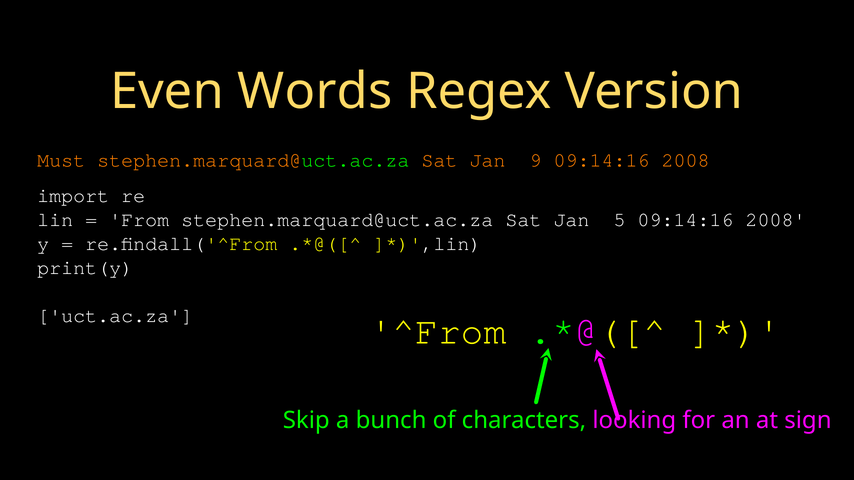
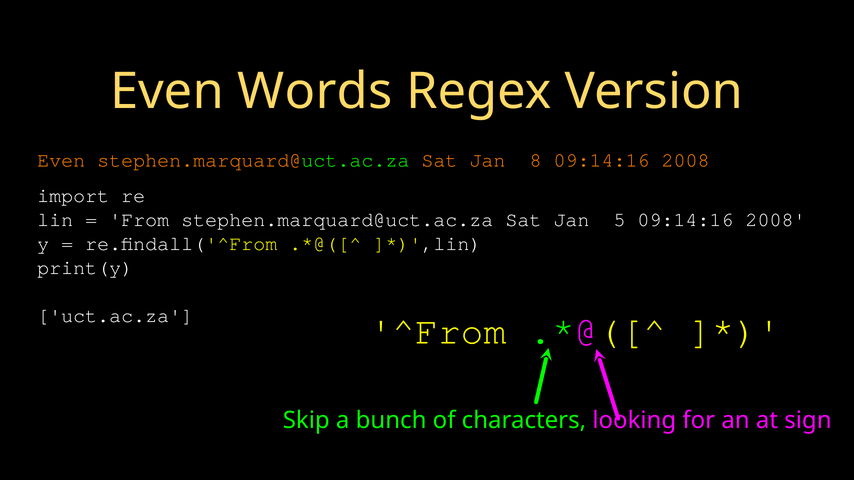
Must: Must -> Even (61, 160)
9: 9 -> 8 (536, 160)
